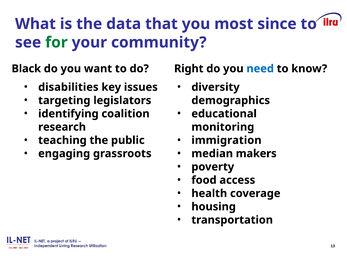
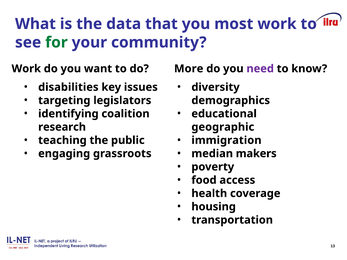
most since: since -> work (277, 24)
Black: Black -> Work (26, 69)
Right: Right -> More (189, 69)
need colour: blue -> purple (260, 69)
monitoring: monitoring -> geographic (223, 127)
